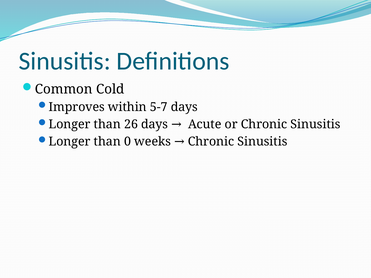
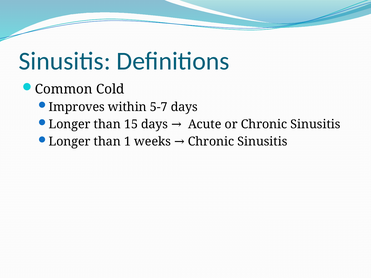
26: 26 -> 15 (131, 124)
0: 0 -> 1 (128, 142)
